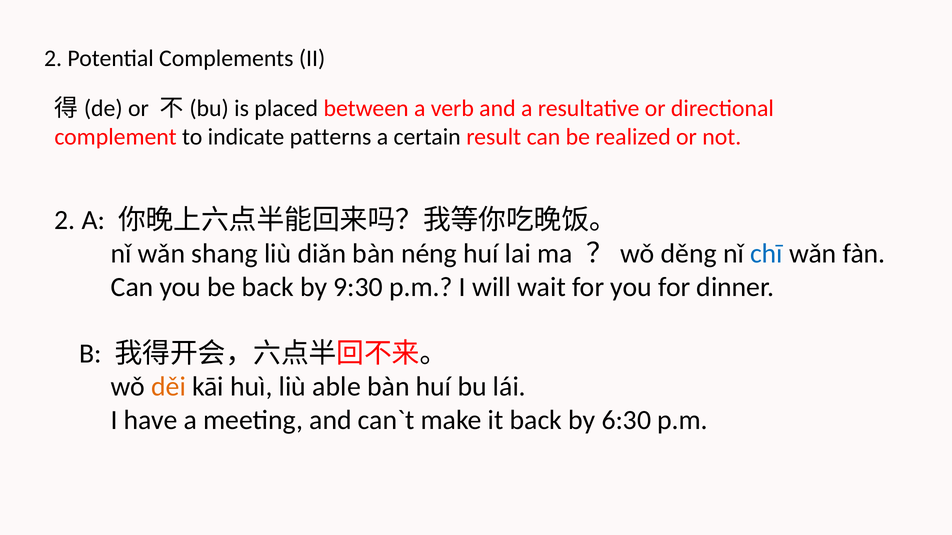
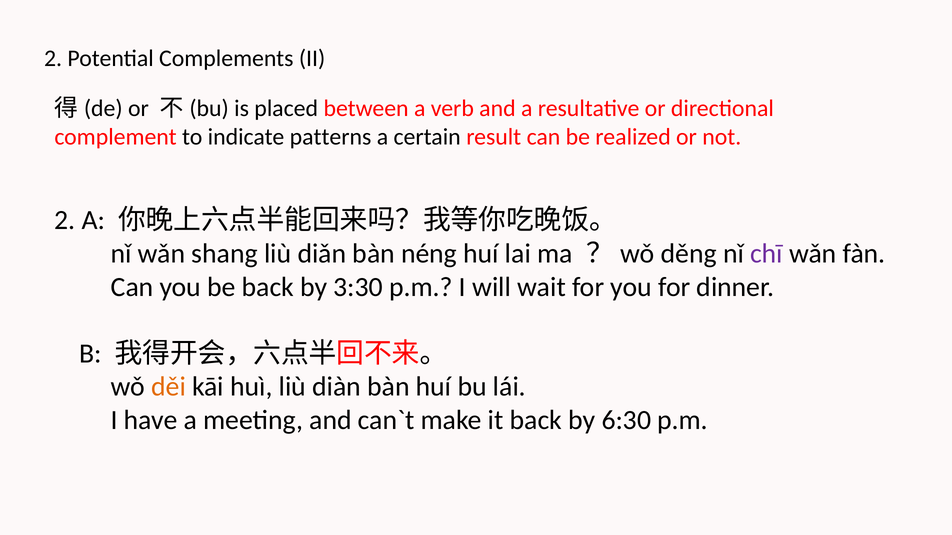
chī colour: blue -> purple (766, 254)
9:30: 9:30 -> 3:30 (358, 287)
able: able -> diàn (337, 387)
